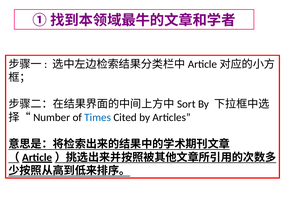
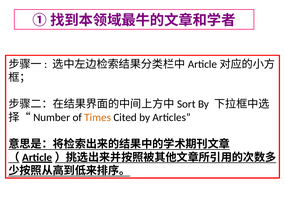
Times colour: blue -> orange (98, 117)
